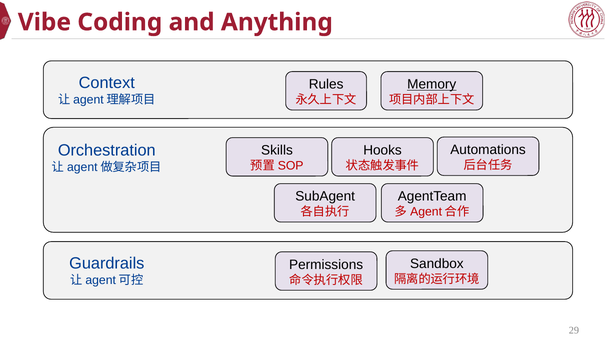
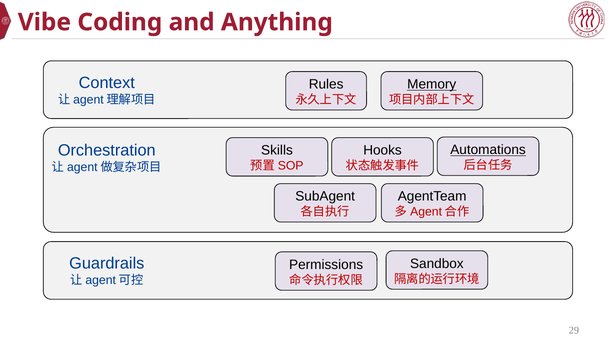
Automations underline: none -> present (488, 150)
